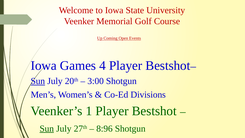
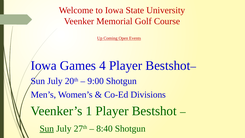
Sun underline: present -> none (38, 81)
3:00: 3:00 -> 9:00 (96, 81)
8:96: 8:96 -> 8:40 (104, 128)
